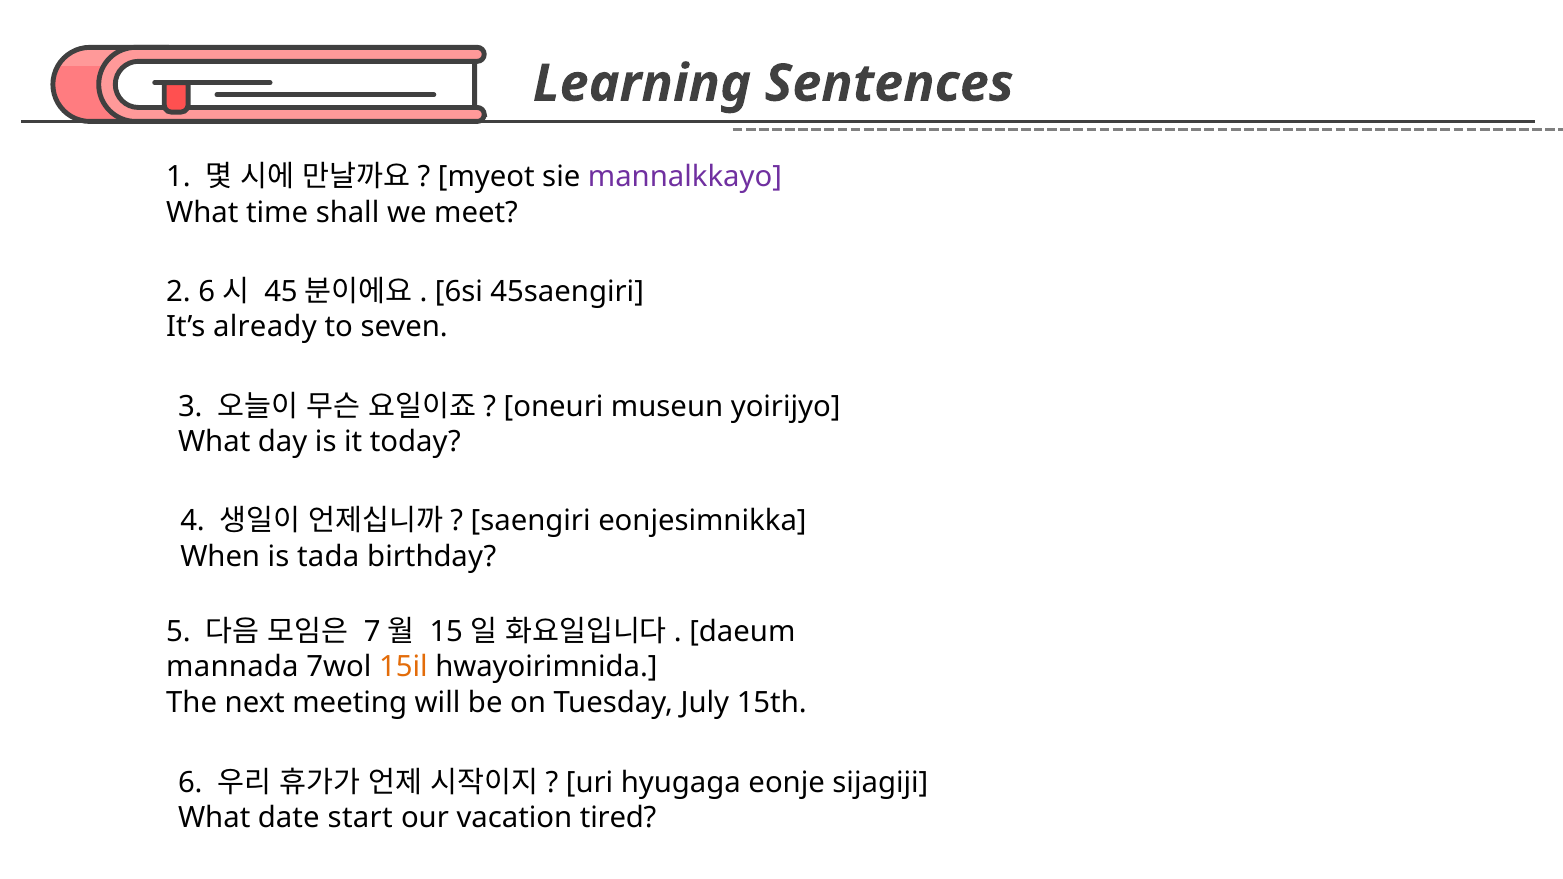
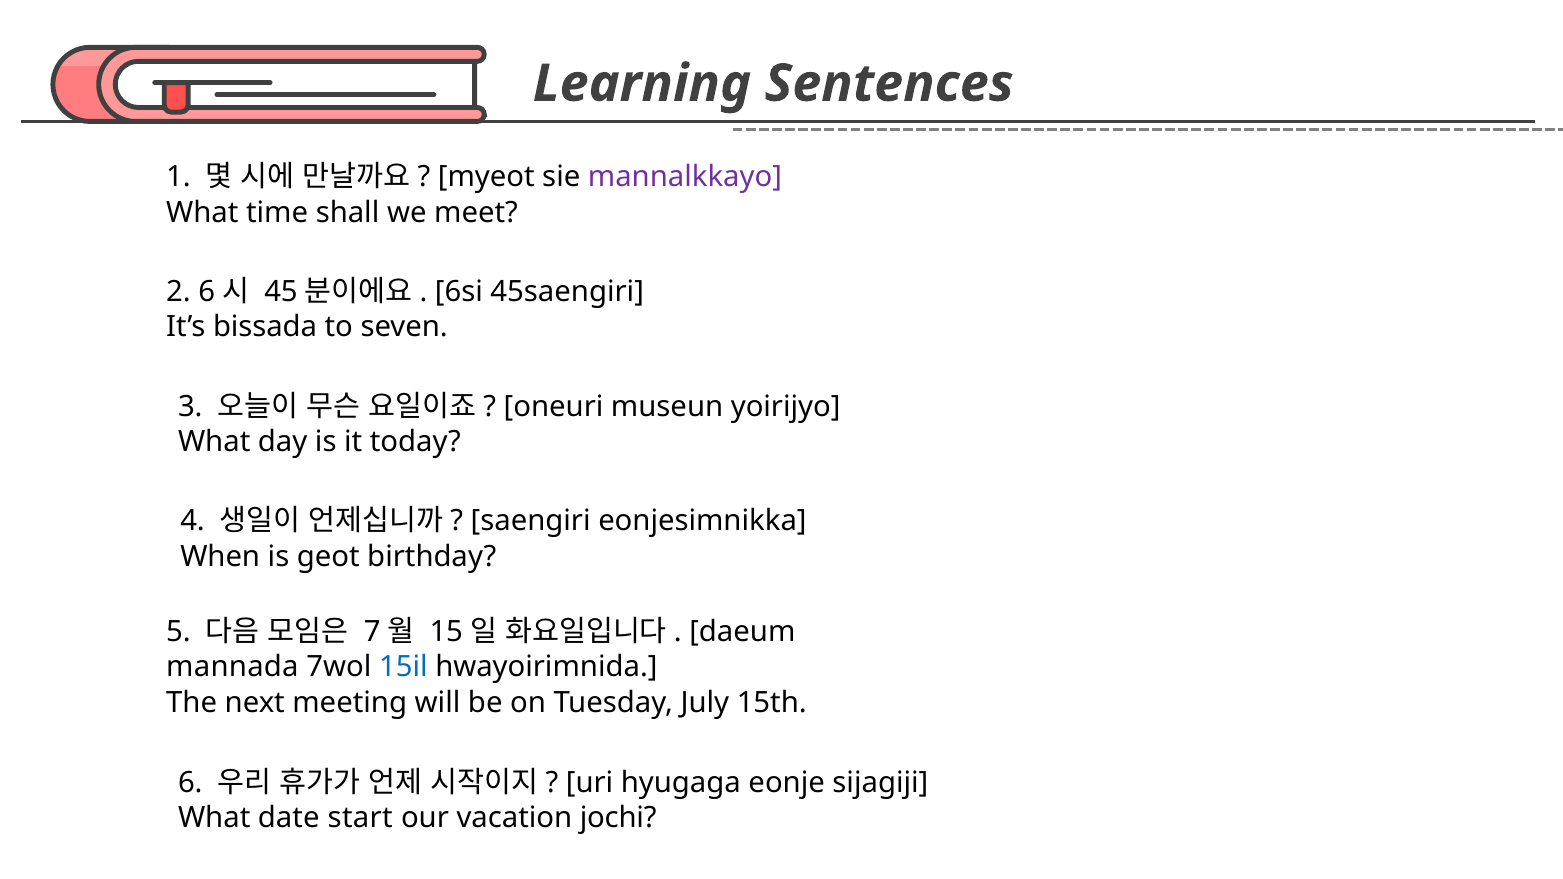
already: already -> bissada (265, 327)
tada: tada -> geot (328, 556)
15il colour: orange -> blue (403, 667)
tired: tired -> jochi (618, 818)
